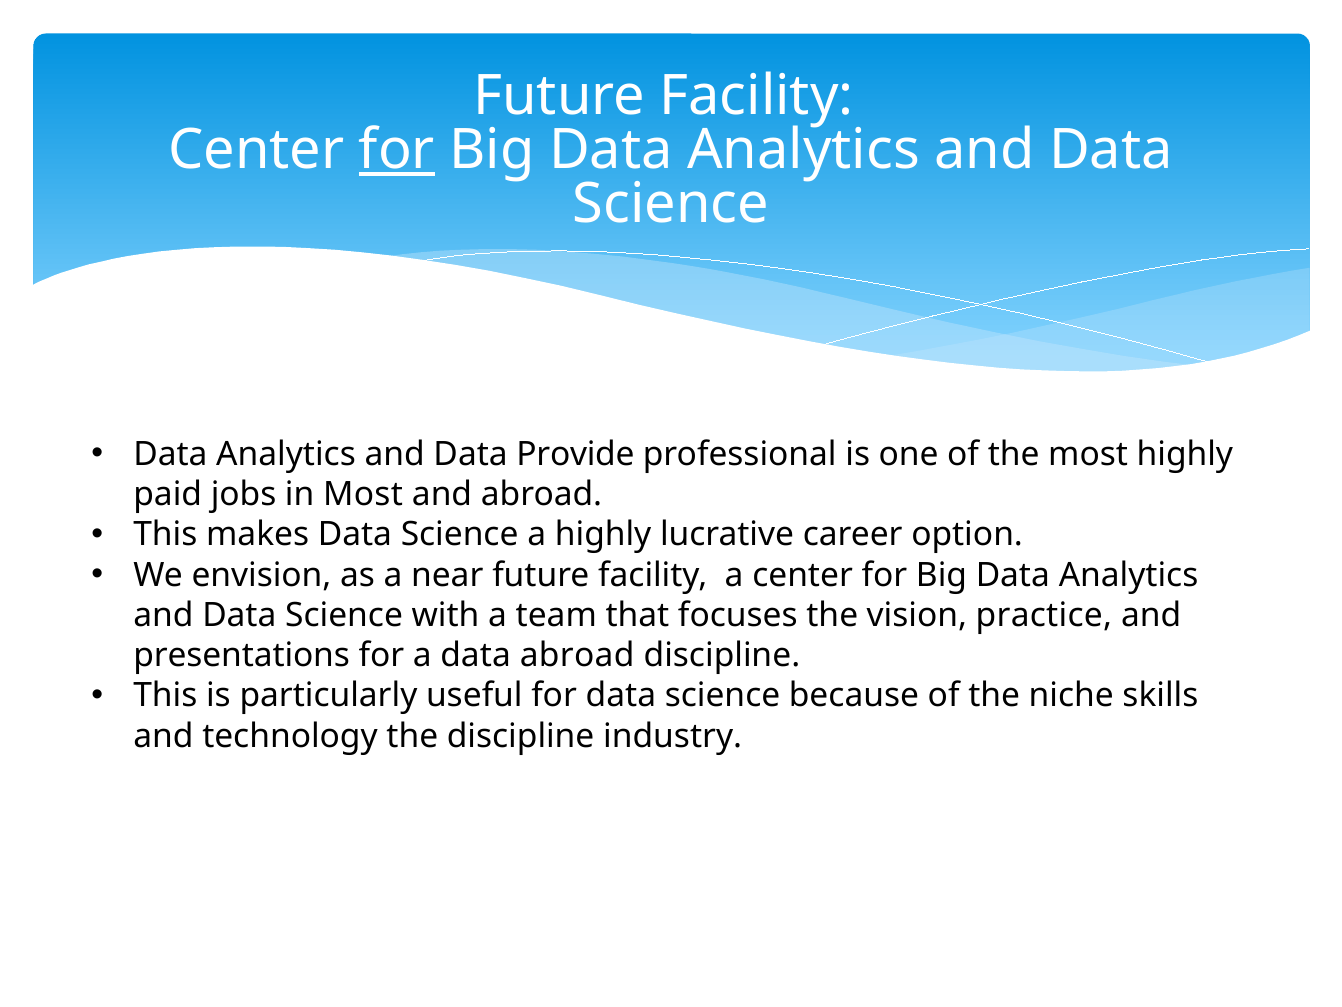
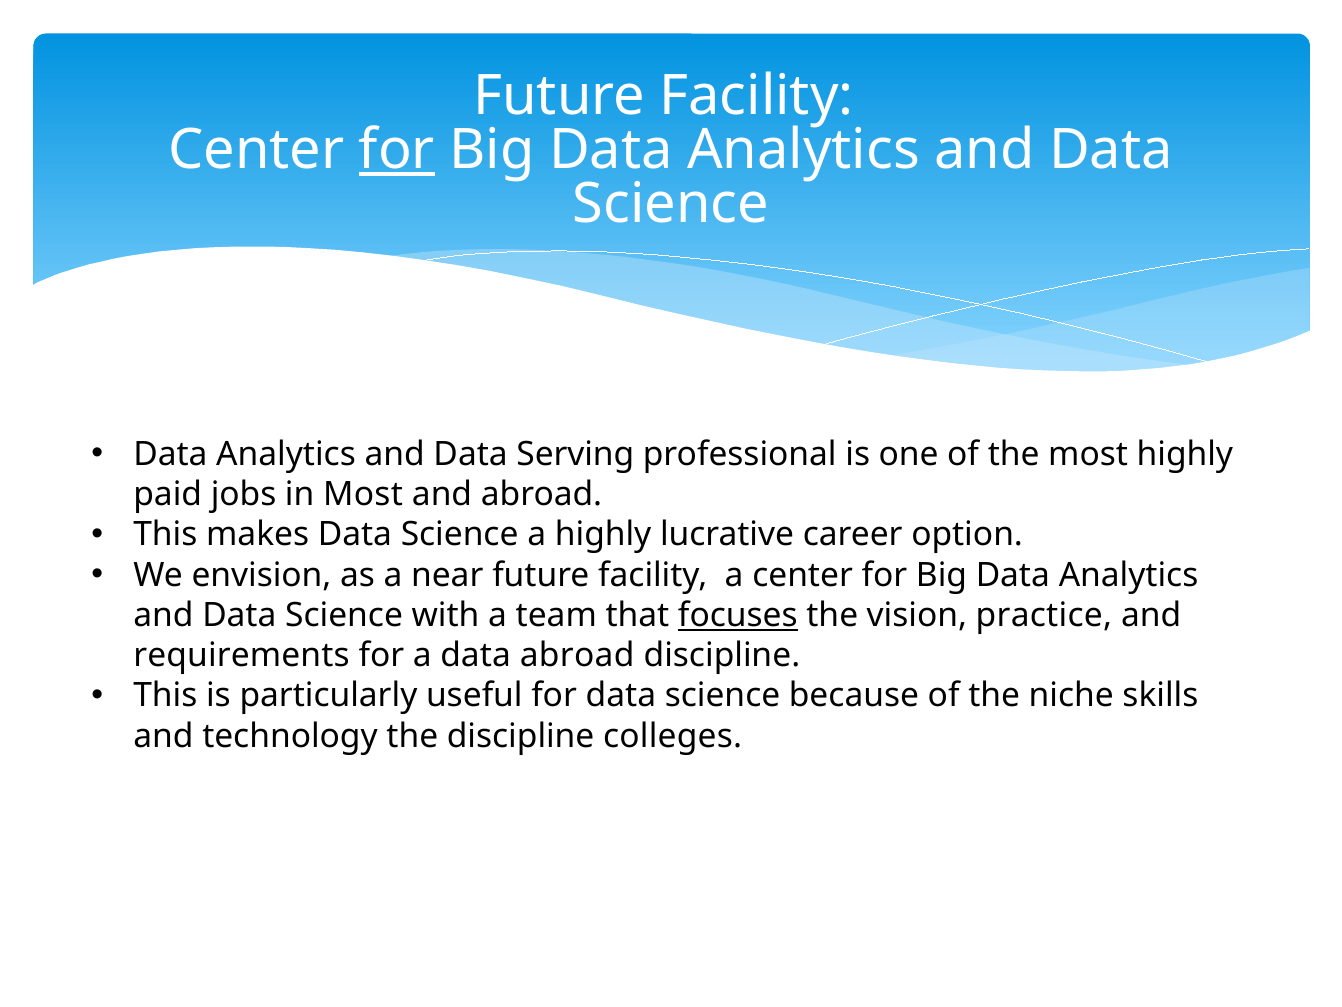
Provide: Provide -> Serving (575, 454)
focuses underline: none -> present (738, 615)
presentations: presentations -> requirements (242, 655)
industry: industry -> colleges (673, 736)
